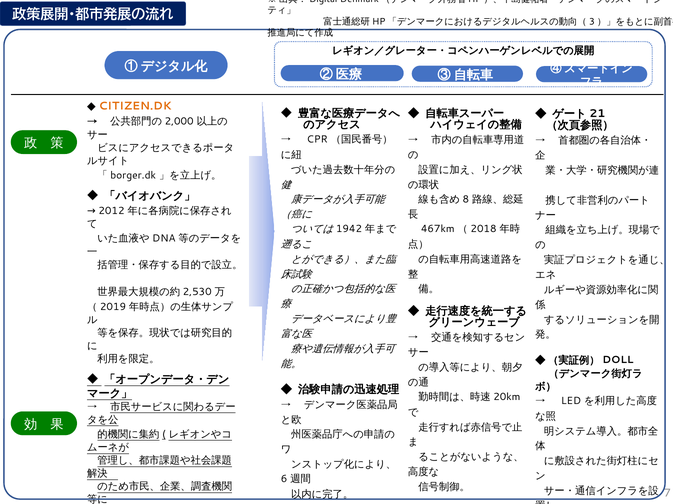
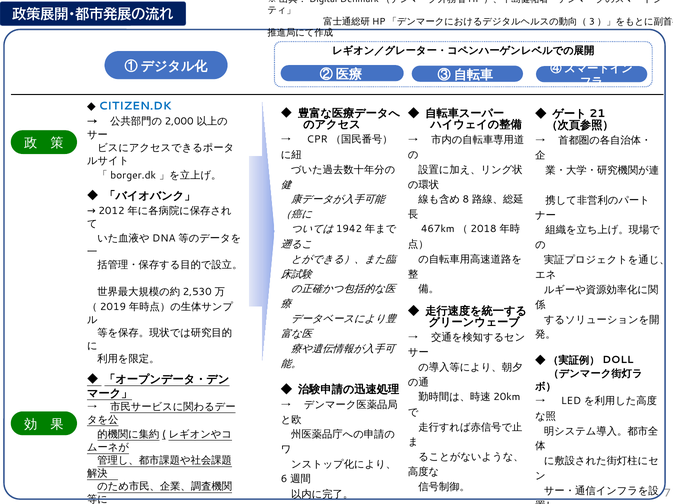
CITIZEN.DK colour: orange -> blue (135, 106)
